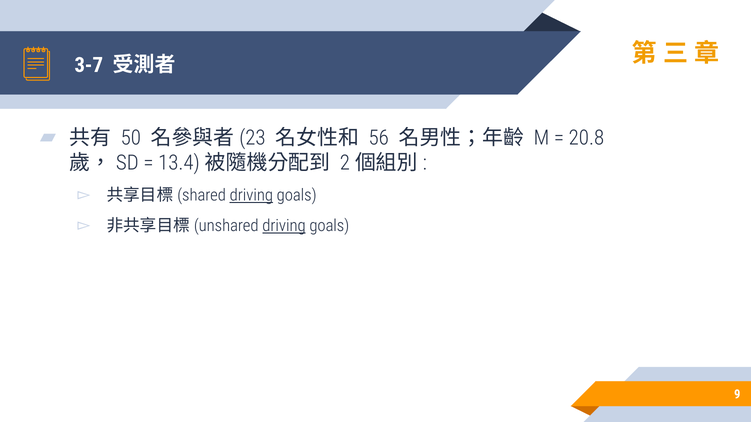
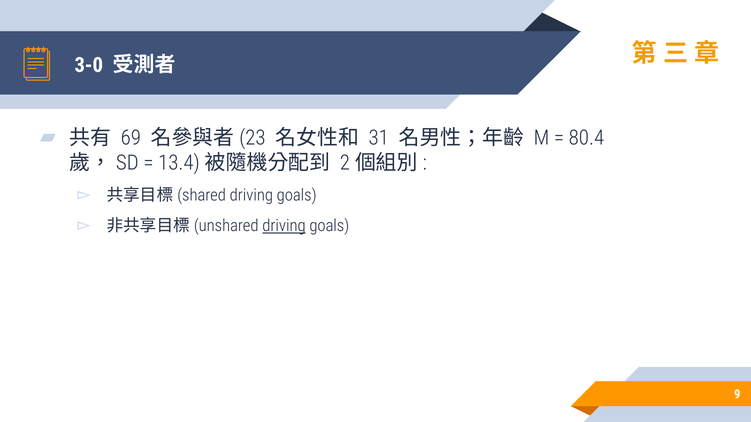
3-7: 3-7 -> 3-0 (89, 65)
50: 50 -> 69 (131, 138)
56: 56 -> 31 (379, 138)
20.8: 20.8 -> 80.4 (586, 138)
driving underline: present -> none (251, 196)
